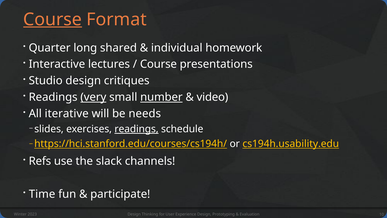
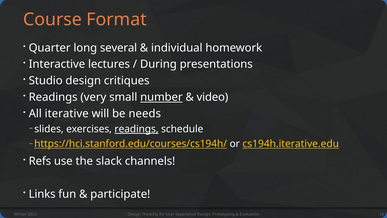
Course underline: present -> none (53, 19)
shared: shared -> several (119, 48)
Course: Course -> During (158, 64)
very underline: present -> none (93, 97)
cs194h.usability.edu: cs194h.usability.edu -> cs194h.iterative.edu (291, 144)
Time: Time -> Links (42, 194)
